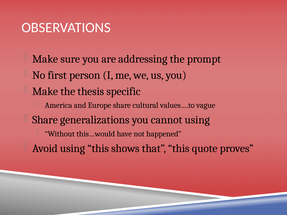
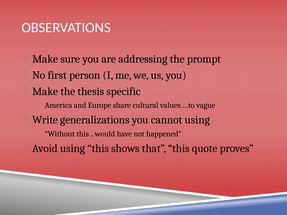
Share: Share -> Write (45, 120)
